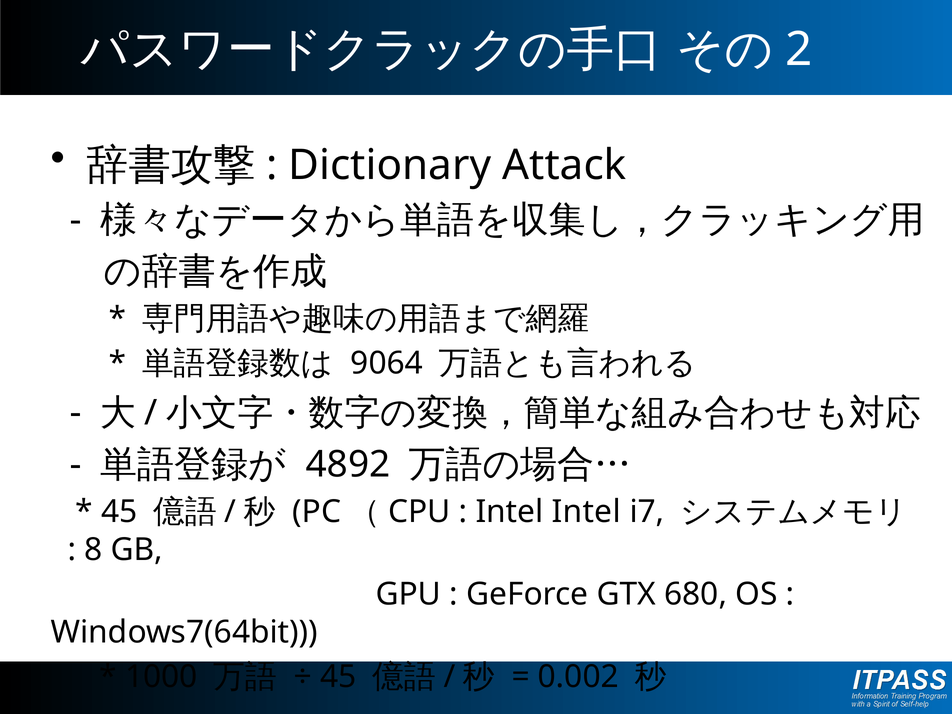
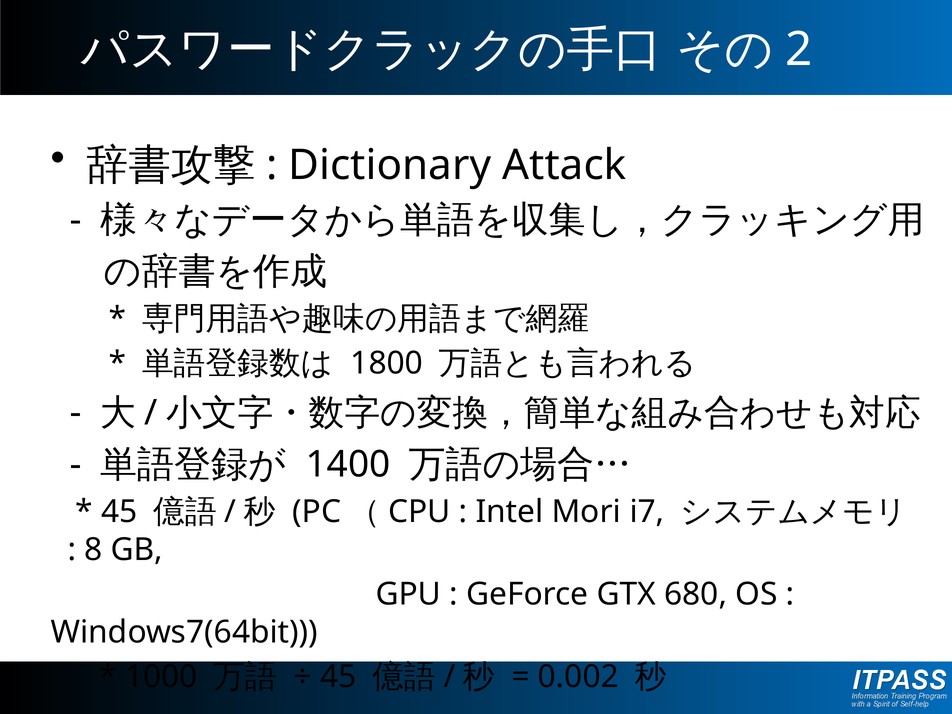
9064: 9064 -> 1800 (387, 363)
4892: 4892 -> 1400 (348, 464)
Intel Intel: Intel -> Mori (586, 512)
